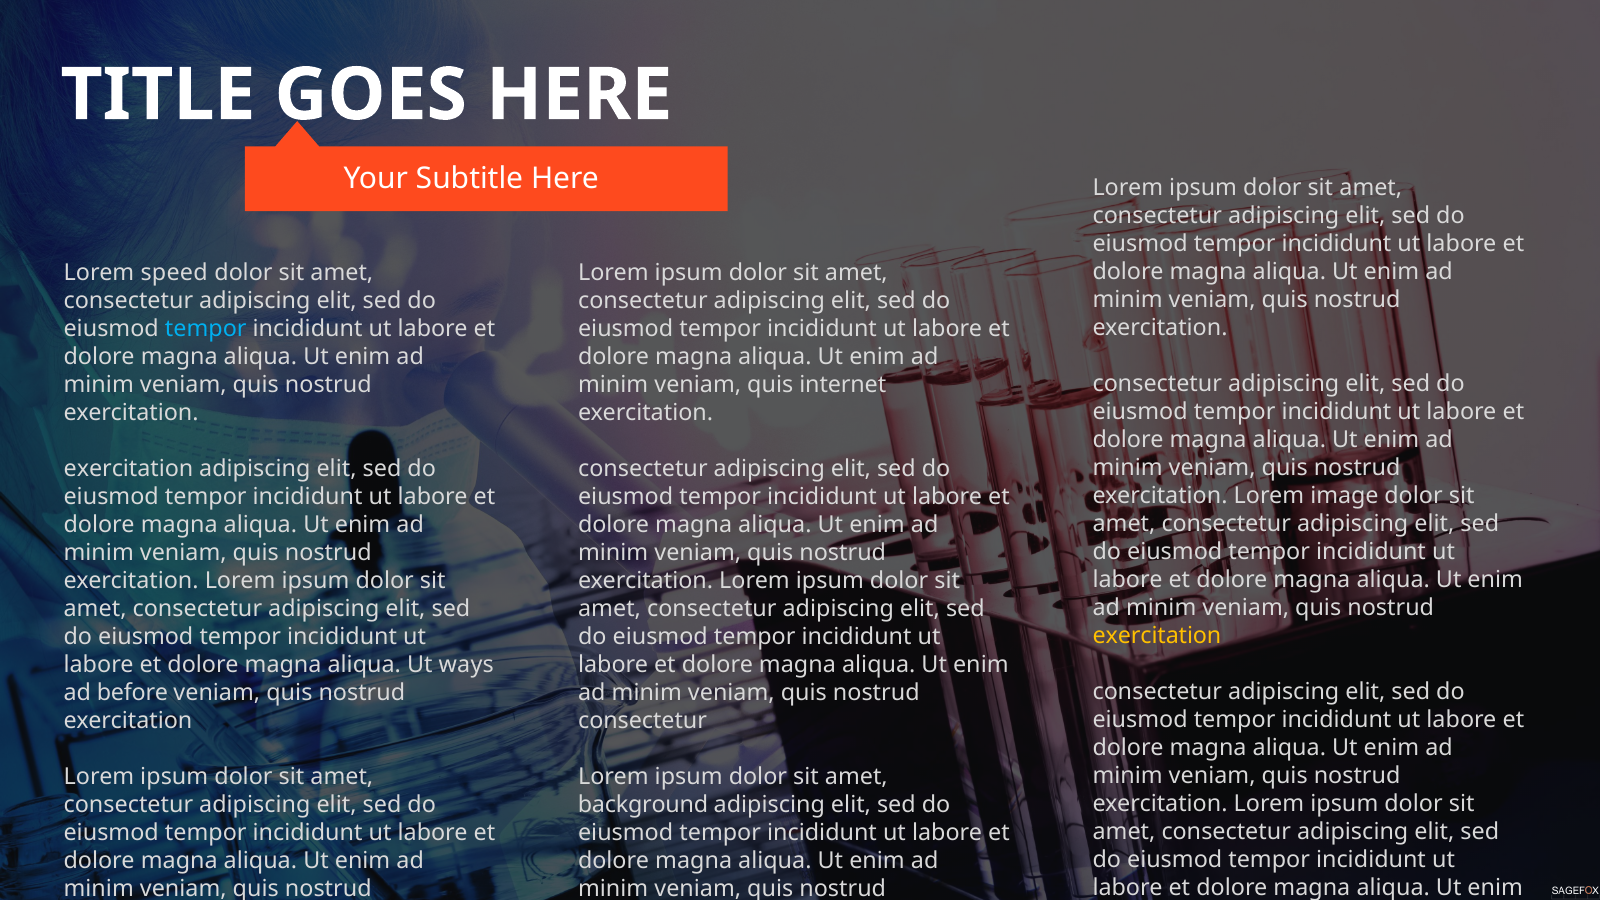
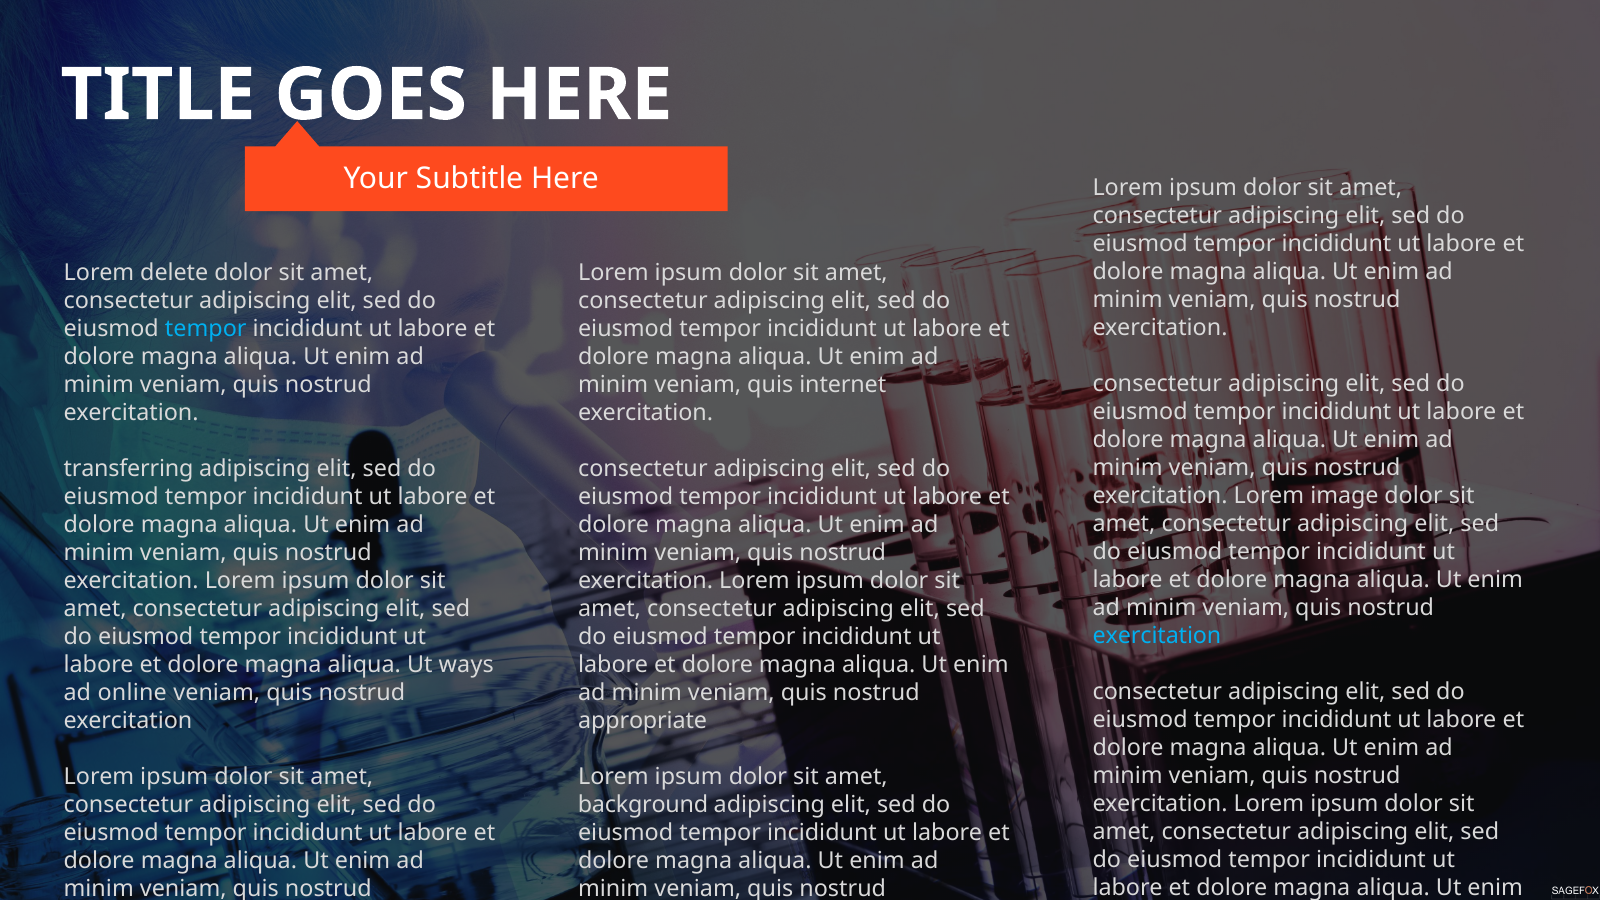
speed: speed -> delete (174, 272)
exercitation: exercitation -> transferring (129, 469)
exercitation colour: yellow -> light blue (1157, 636)
before: before -> online (132, 693)
consectetur: consectetur -> appropriate (643, 721)
